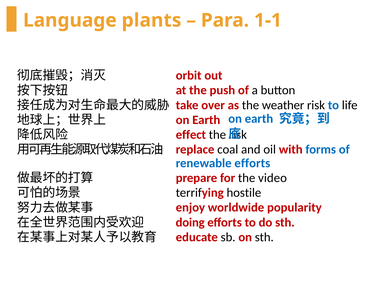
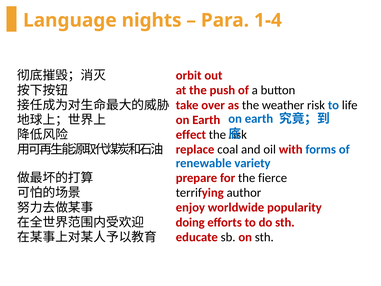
plants: plants -> nights (152, 20)
1-1: 1-1 -> 1-4 (268, 20)
renewable efforts: efforts -> variety (252, 163)
video: video -> fierce (273, 178)
hostile: hostile -> author (244, 193)
